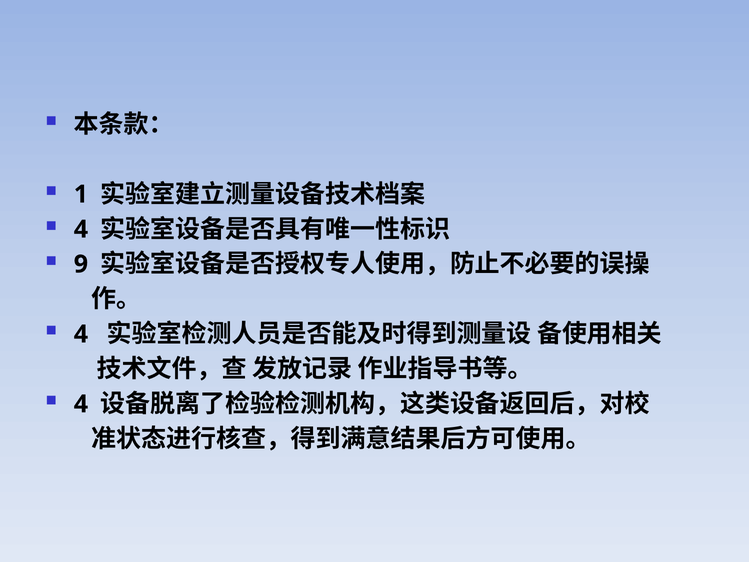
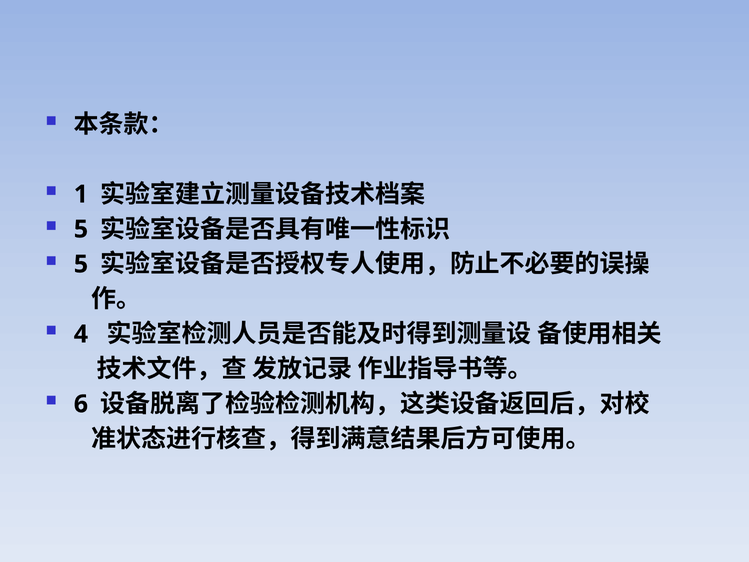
4: 4 -> 5 (81, 229)
9: 9 -> 5 (81, 264)
4: 4 -> 6 (81, 404)
